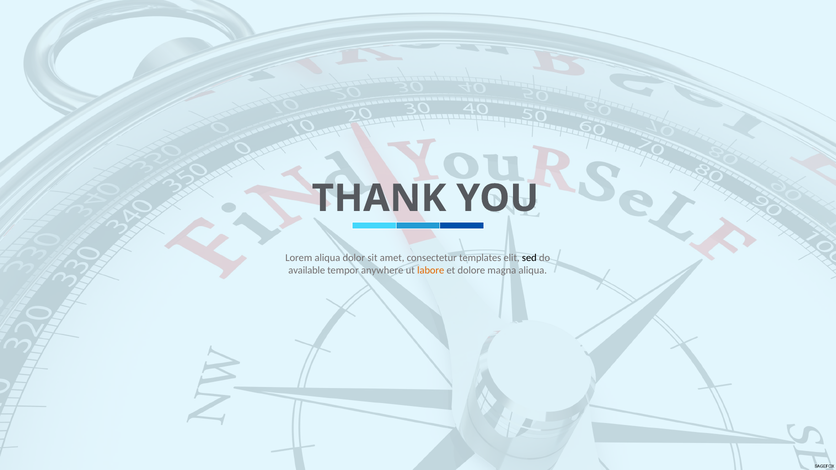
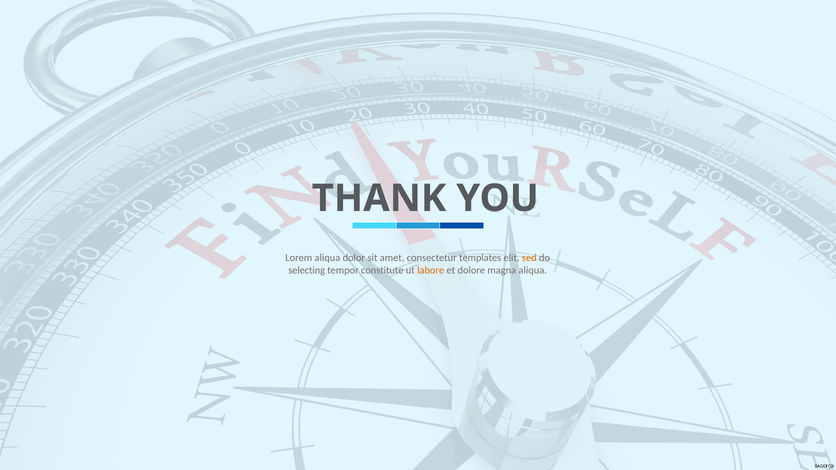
sed colour: black -> orange (529, 258)
available: available -> selecting (307, 271)
anywhere: anywhere -> constitute (382, 271)
